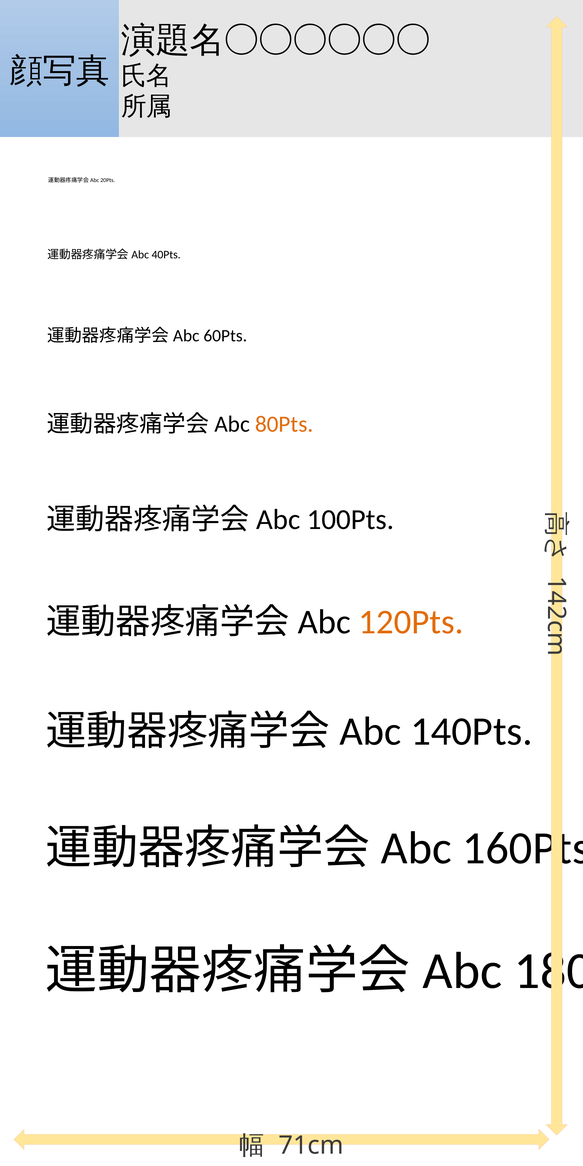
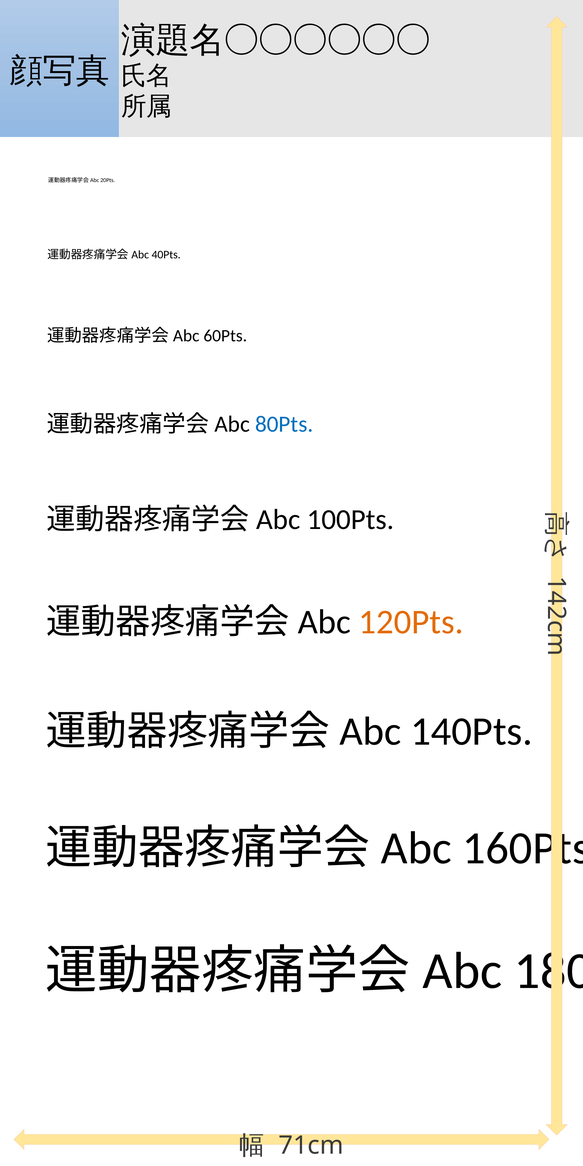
80Pts colour: orange -> blue (284, 424)
